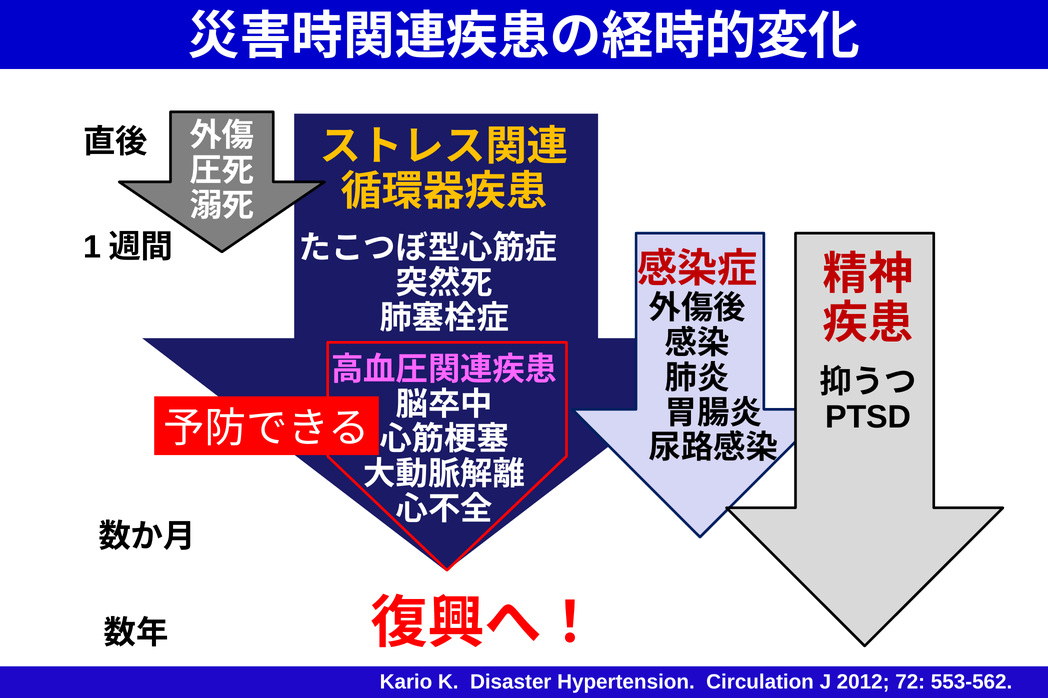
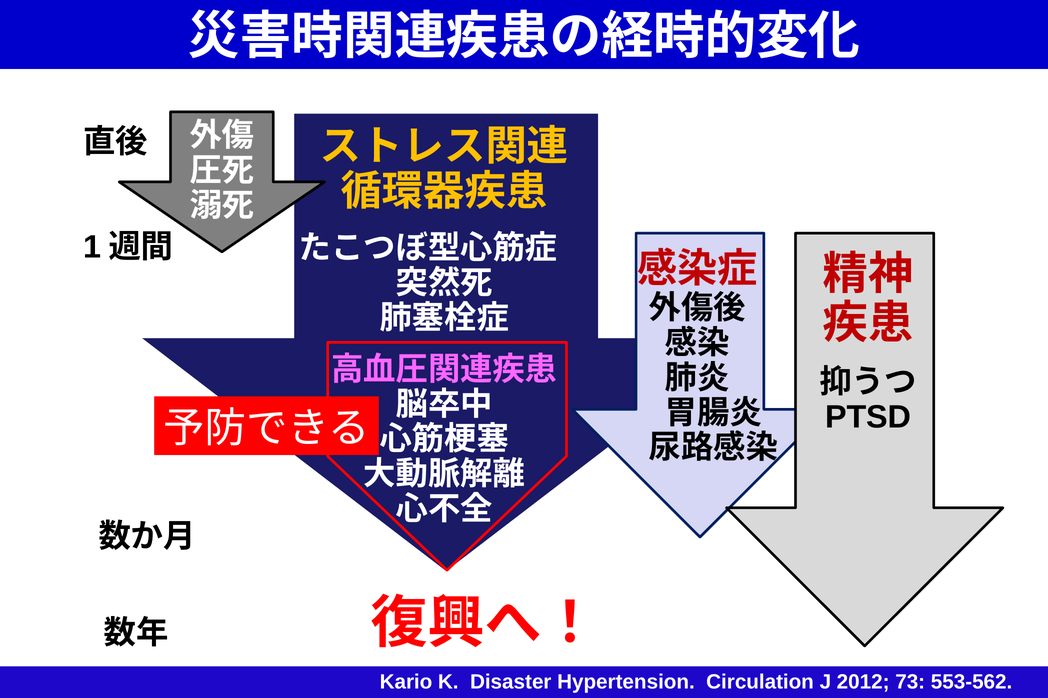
72: 72 -> 73 (910, 683)
